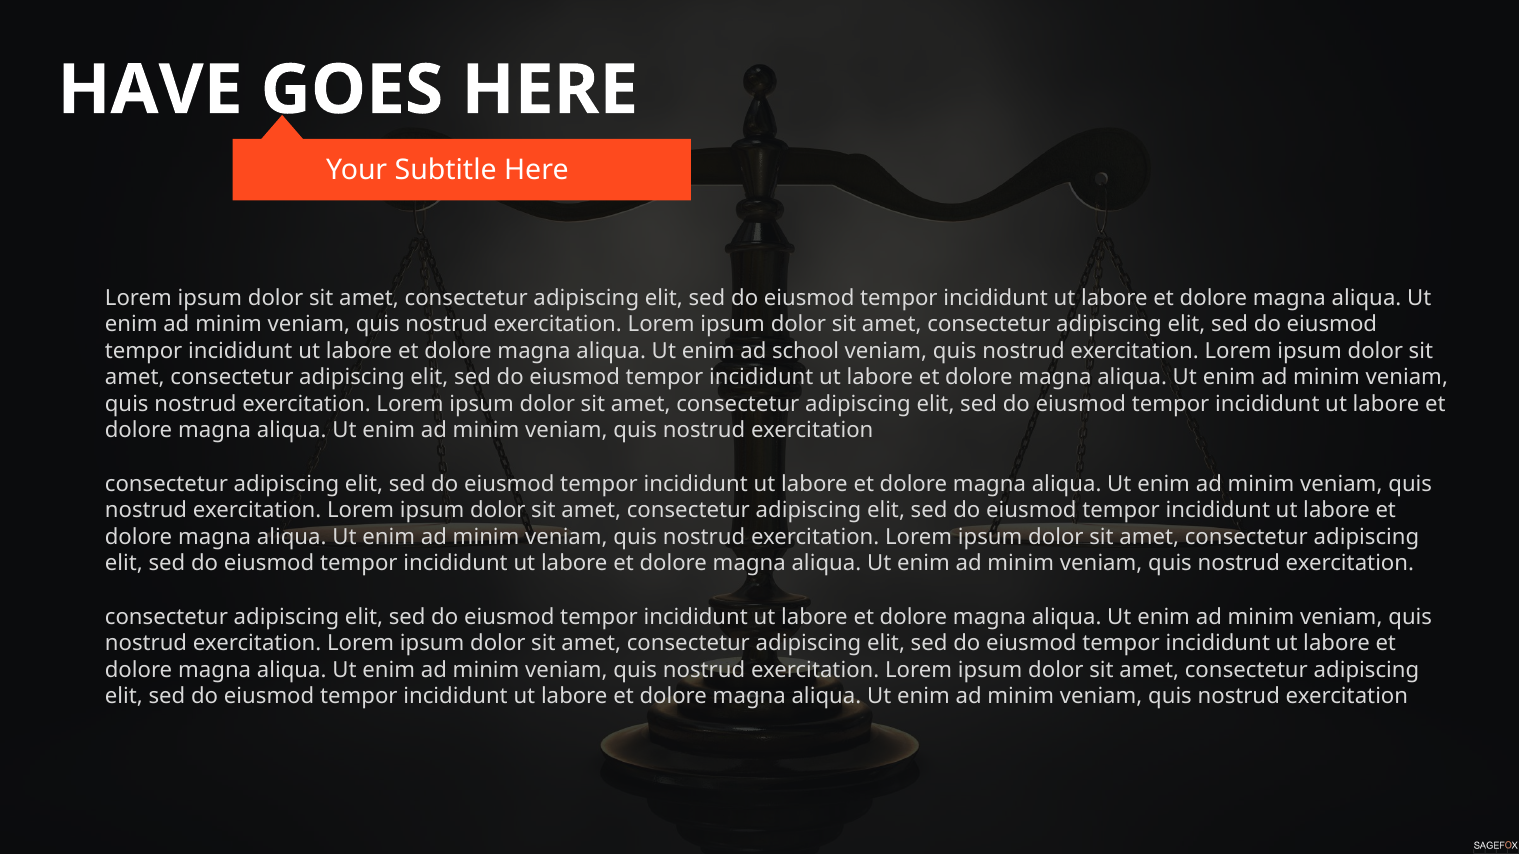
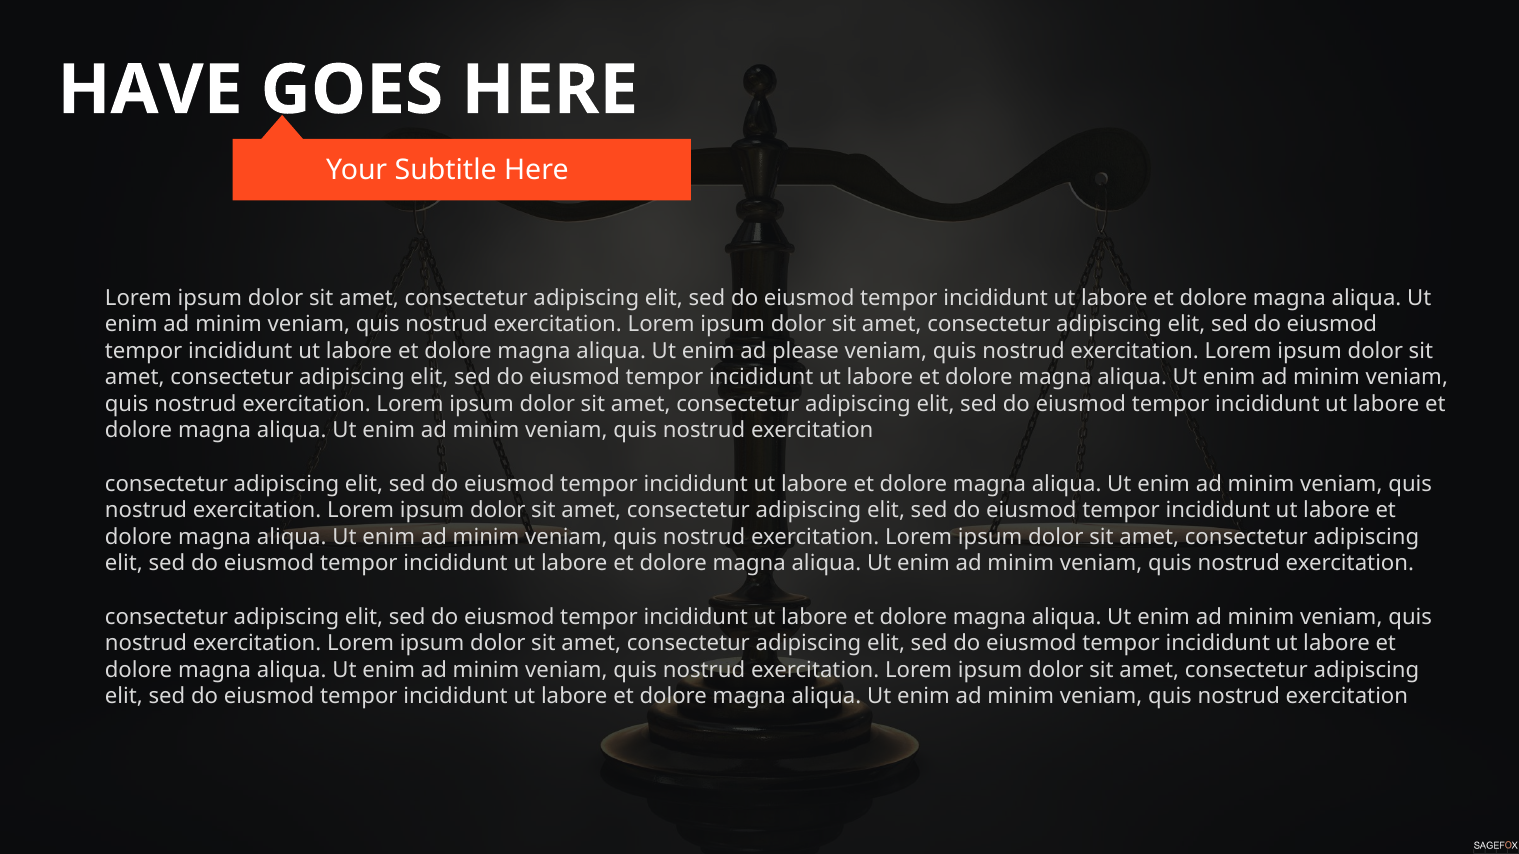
school: school -> please (806, 351)
